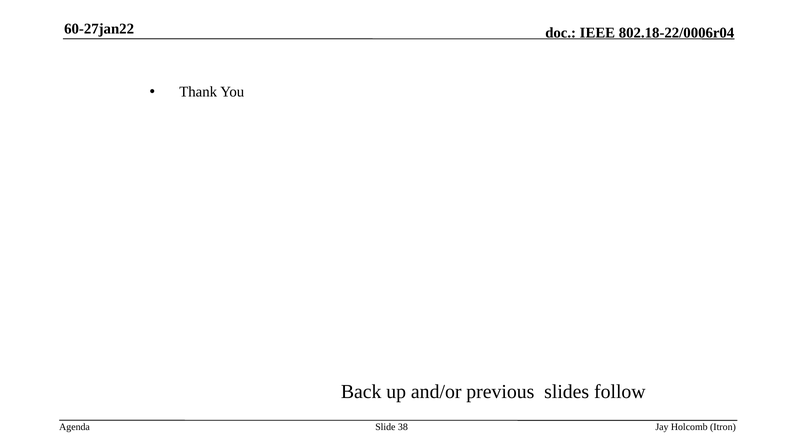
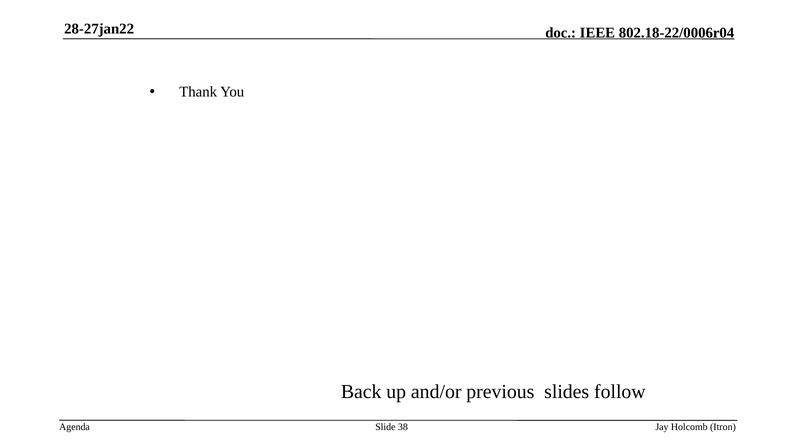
60-27jan22: 60-27jan22 -> 28-27jan22 (99, 29)
